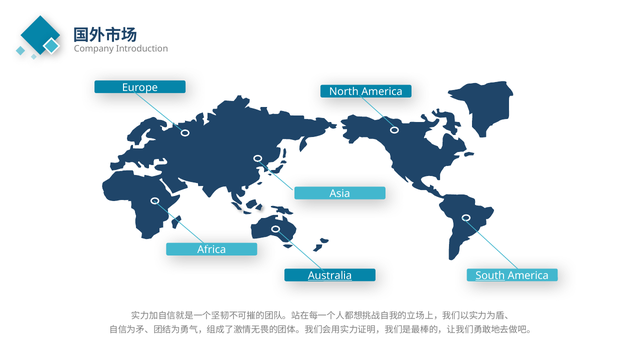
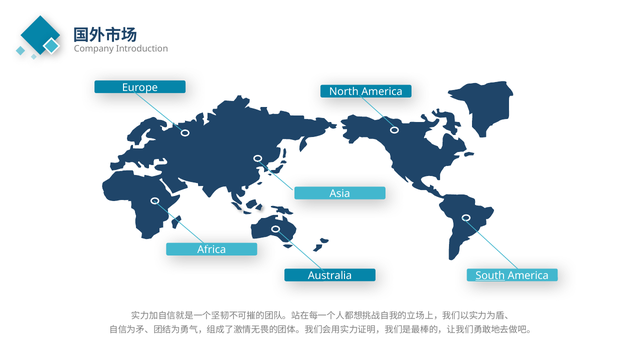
Australia underline: present -> none (330, 276)
